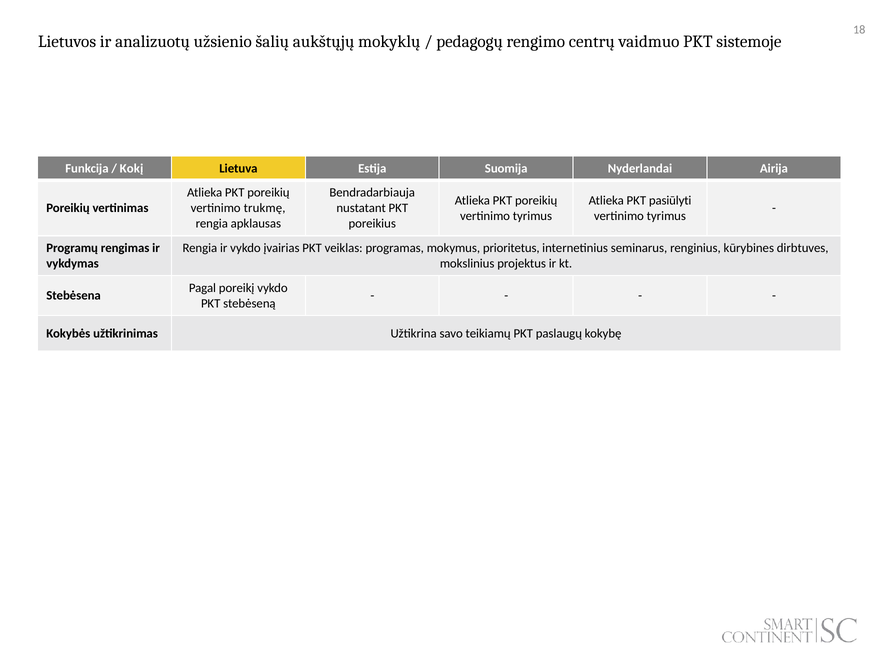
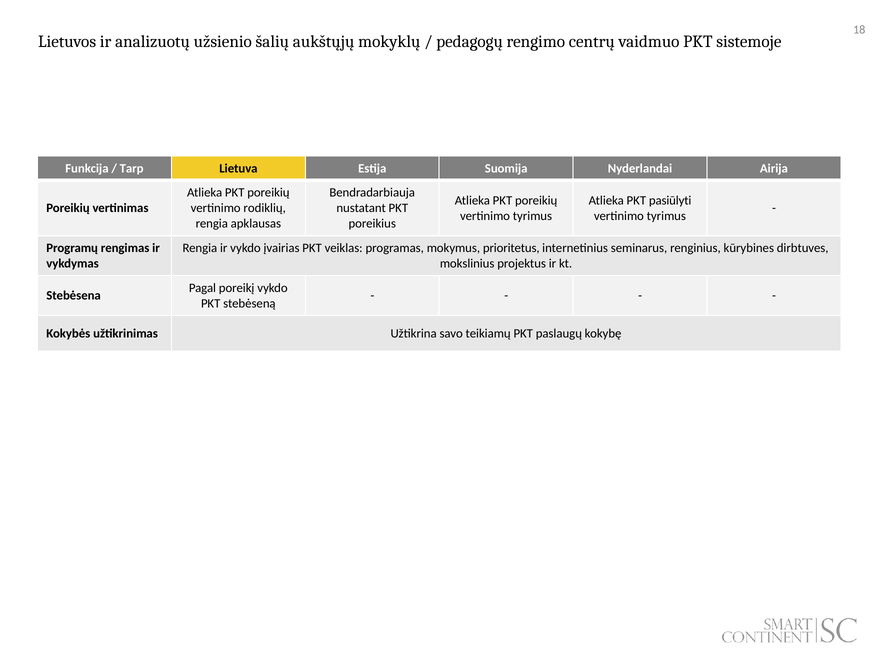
Kokį: Kokį -> Tarp (132, 168)
trukmę: trukmę -> rodiklių (265, 208)
